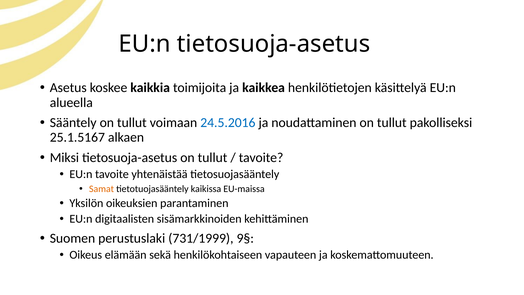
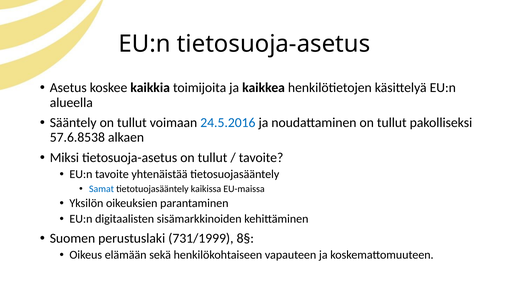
25.1.5167: 25.1.5167 -> 57.6.8538 (77, 137)
Samat colour: orange -> blue (102, 189)
9§: 9§ -> 8§ (245, 238)
